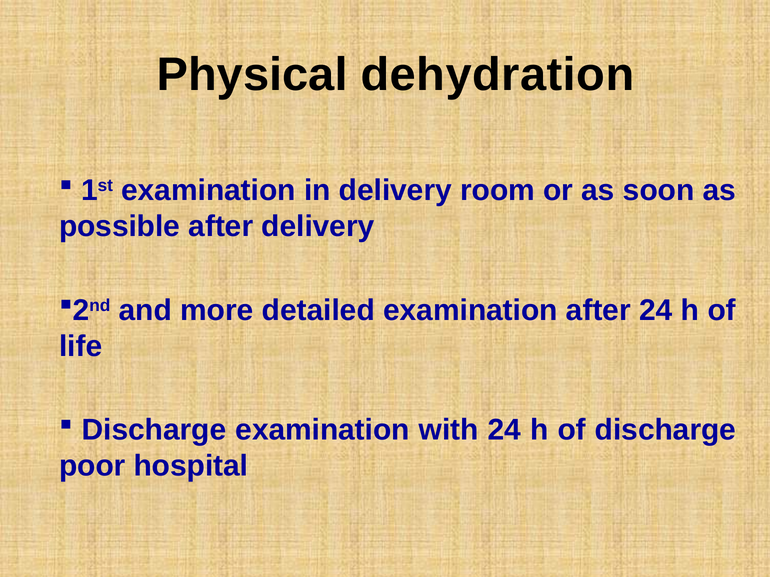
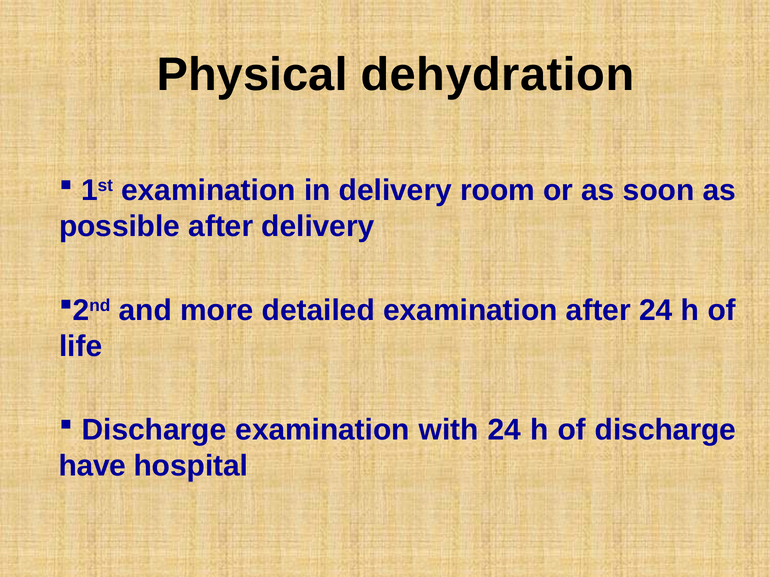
poor: poor -> have (92, 466)
